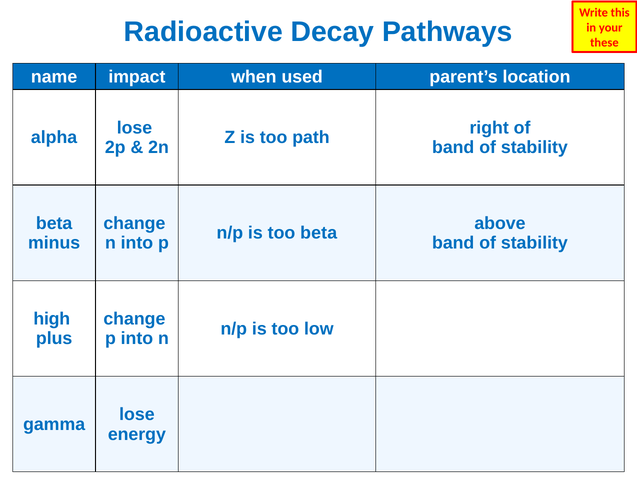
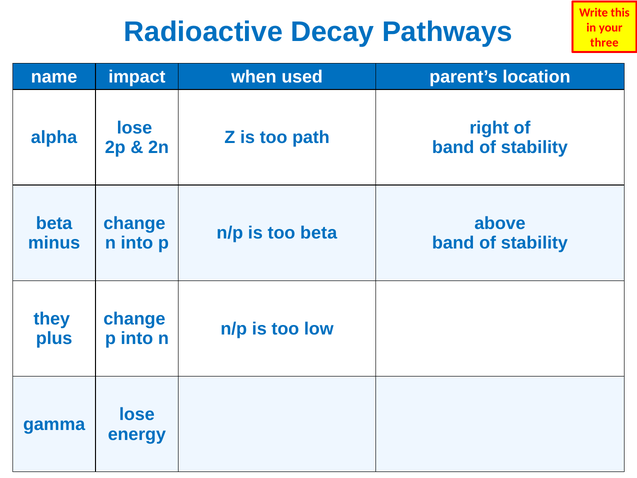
these: these -> three (604, 42)
high: high -> they (52, 319)
